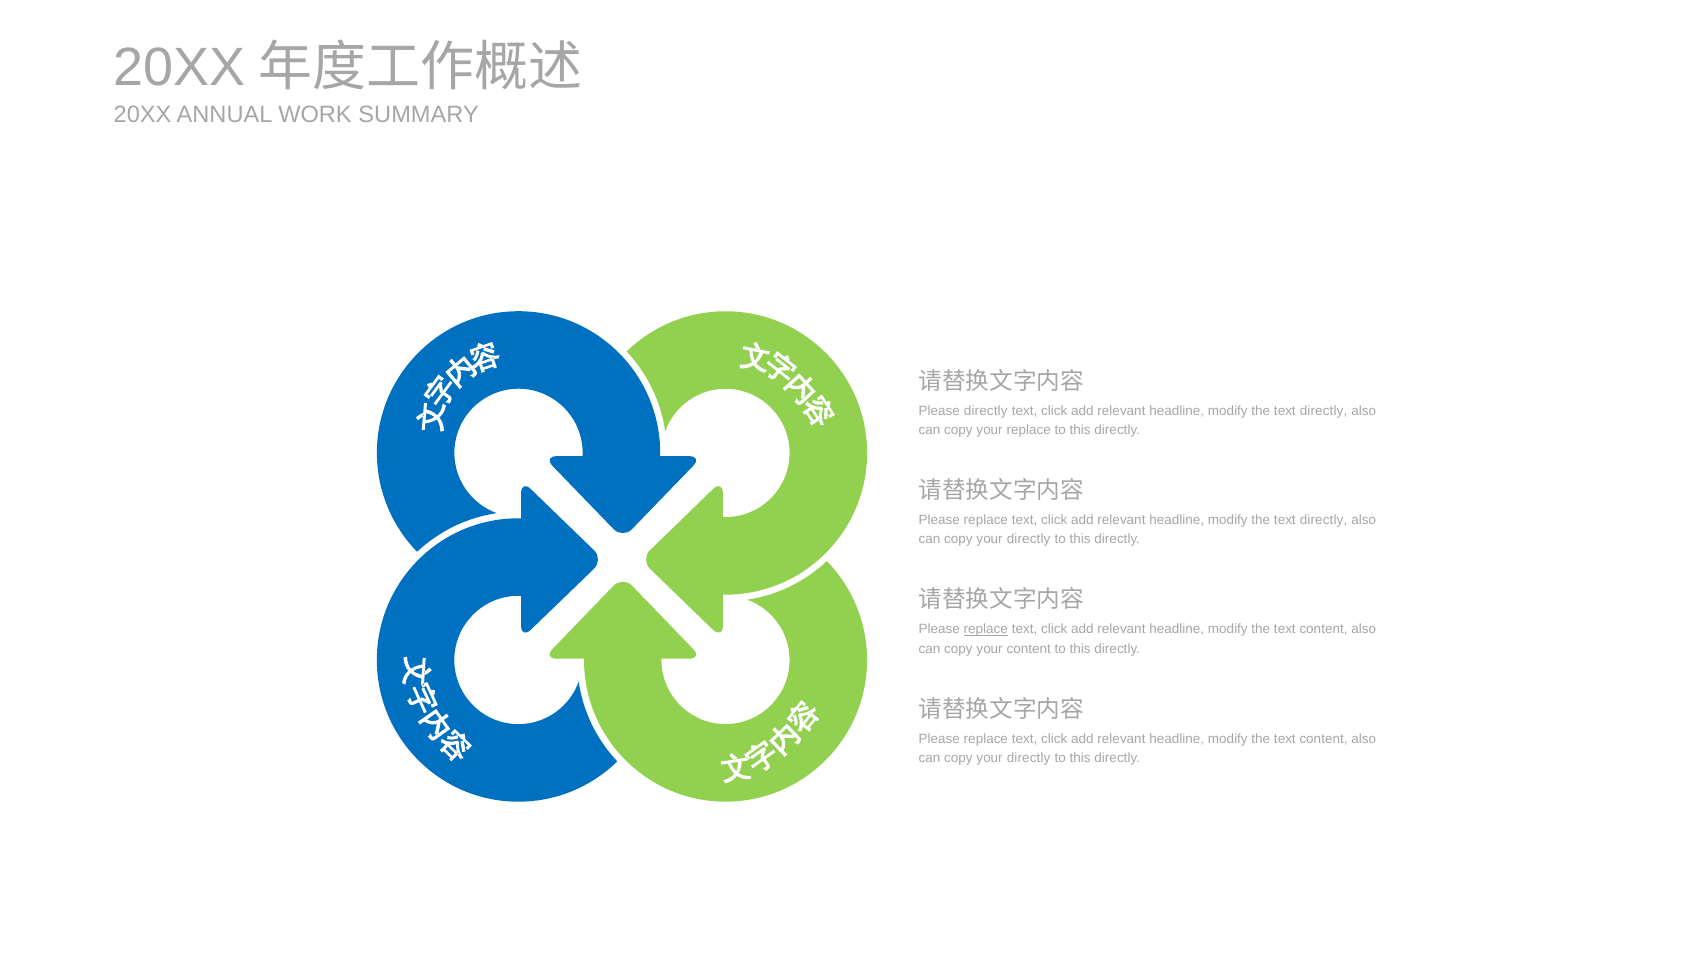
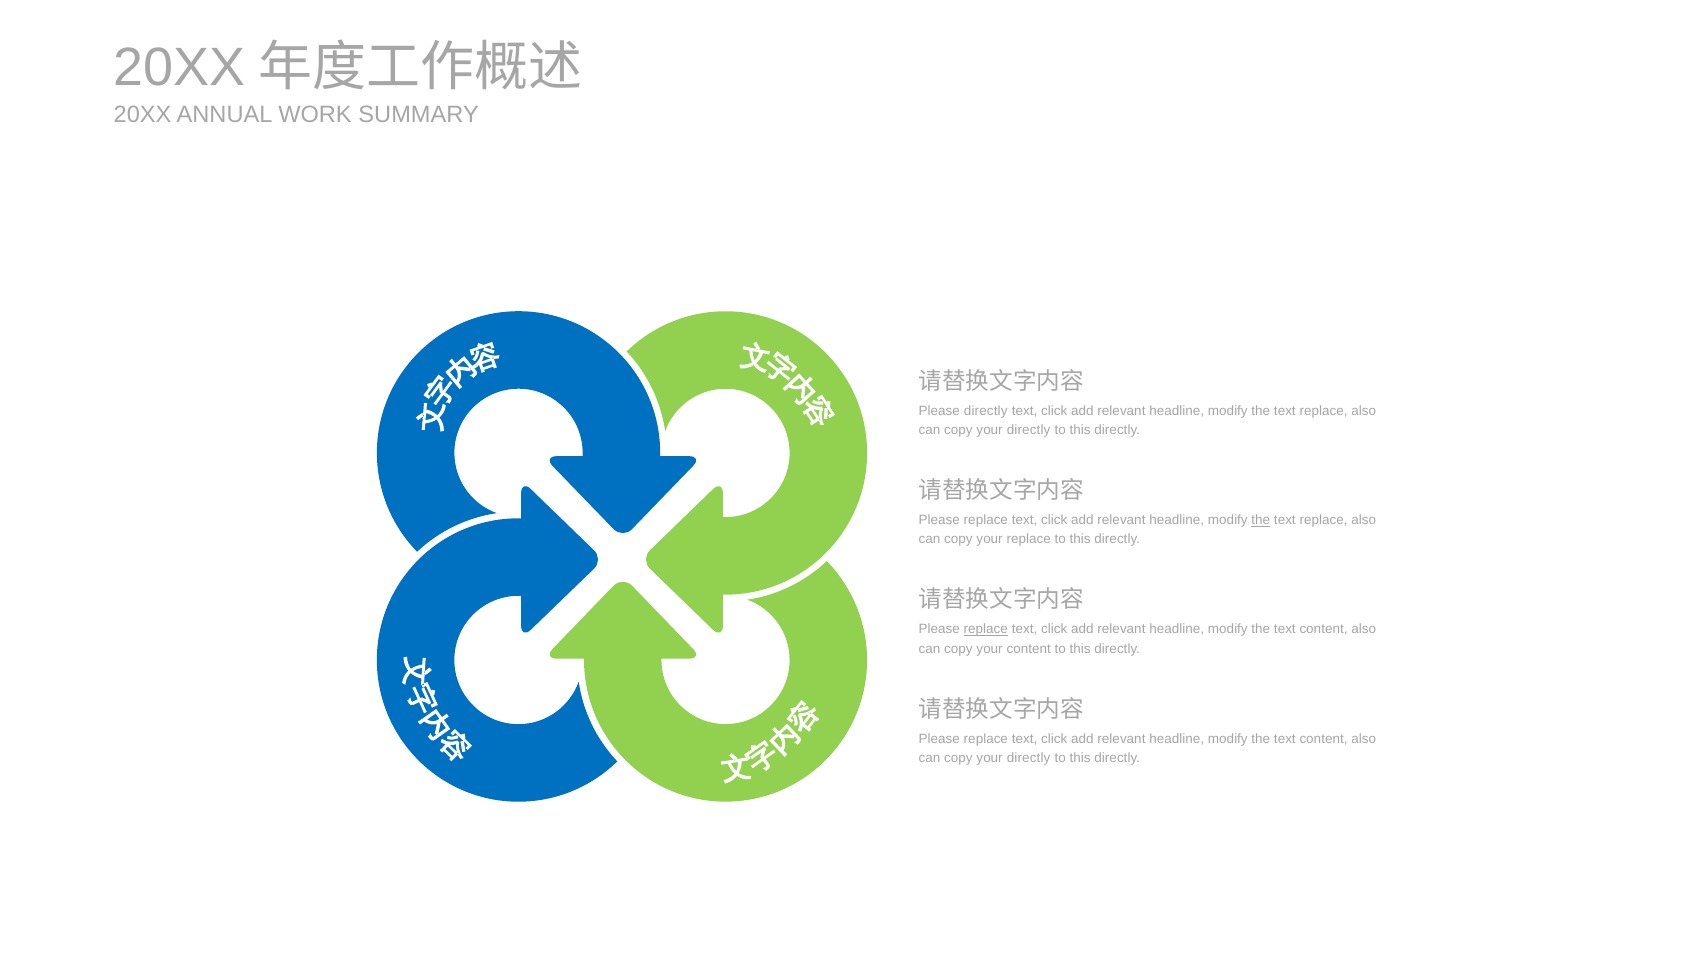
directly: directly -> replace (1324, 411)
replace: replace -> directly (1029, 430)
the underline: none -> present (1261, 520)
directly: directly -> replace (1324, 520)
directly: directly -> replace (1029, 539)
